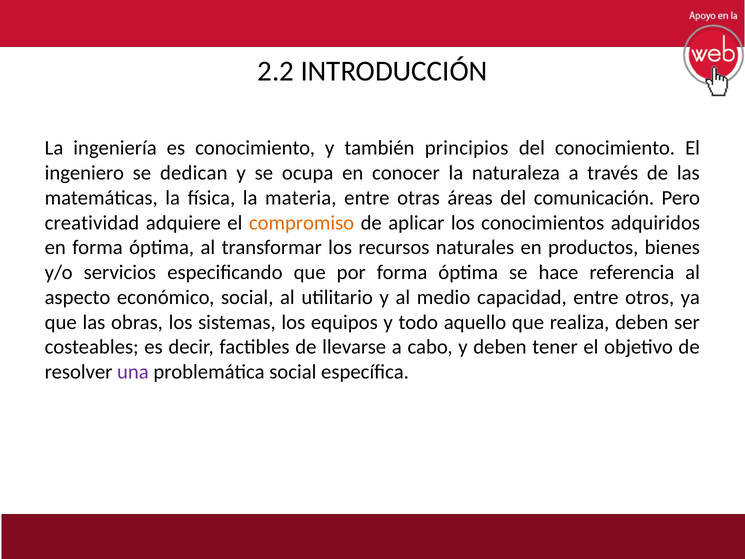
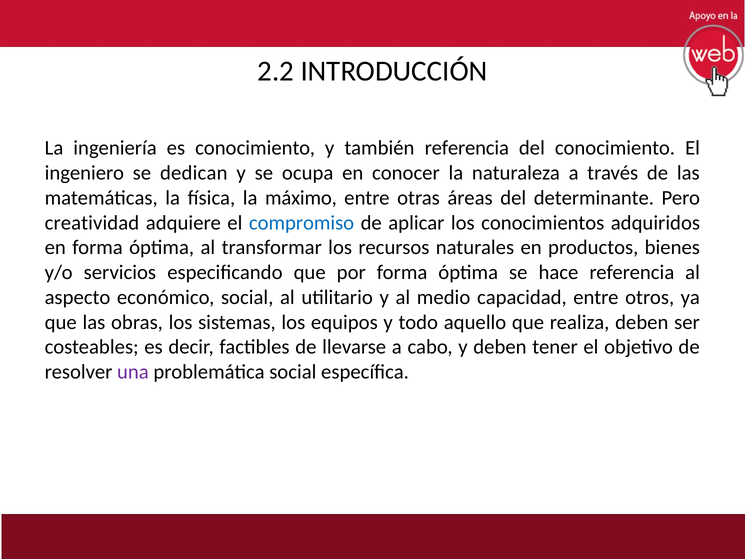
también principios: principios -> referencia (467, 148)
materia: materia -> máximo (301, 198)
comunicación: comunicación -> determinante (594, 198)
compromiso colour: orange -> blue (302, 223)
